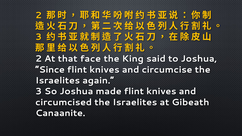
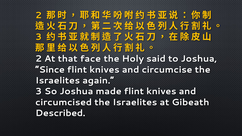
King: King -> Holy (133, 59)
Canaanite: Canaanite -> Described (60, 113)
